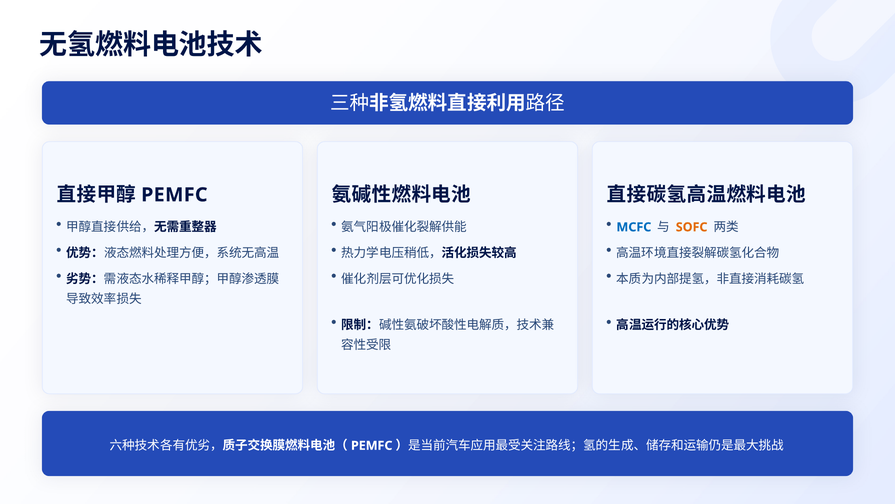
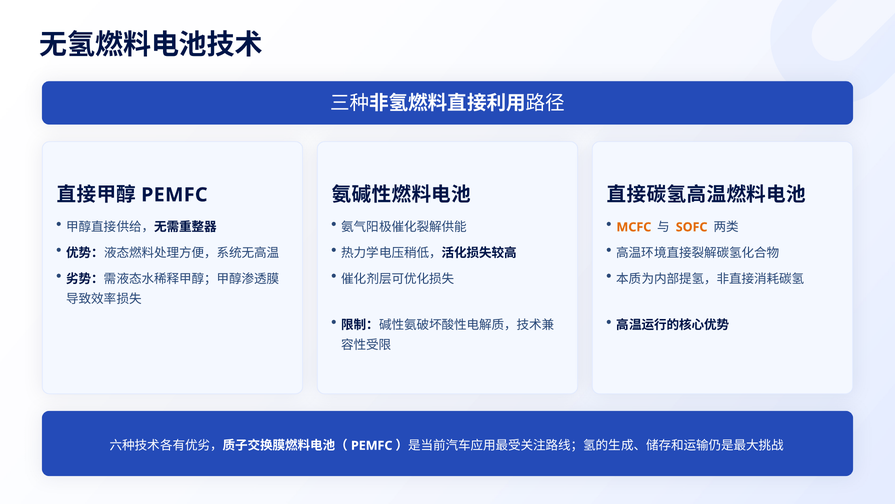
MCFC colour: blue -> orange (634, 227)
